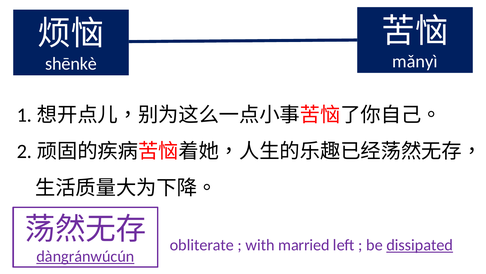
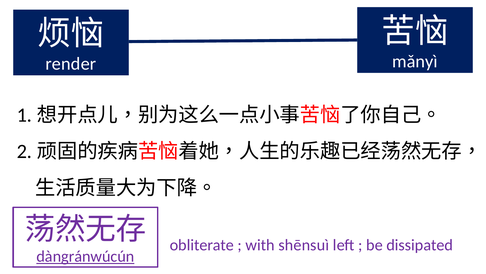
shēnkè: shēnkè -> render (71, 64)
married: married -> shēnsuì (304, 245)
dissipated underline: present -> none (420, 245)
